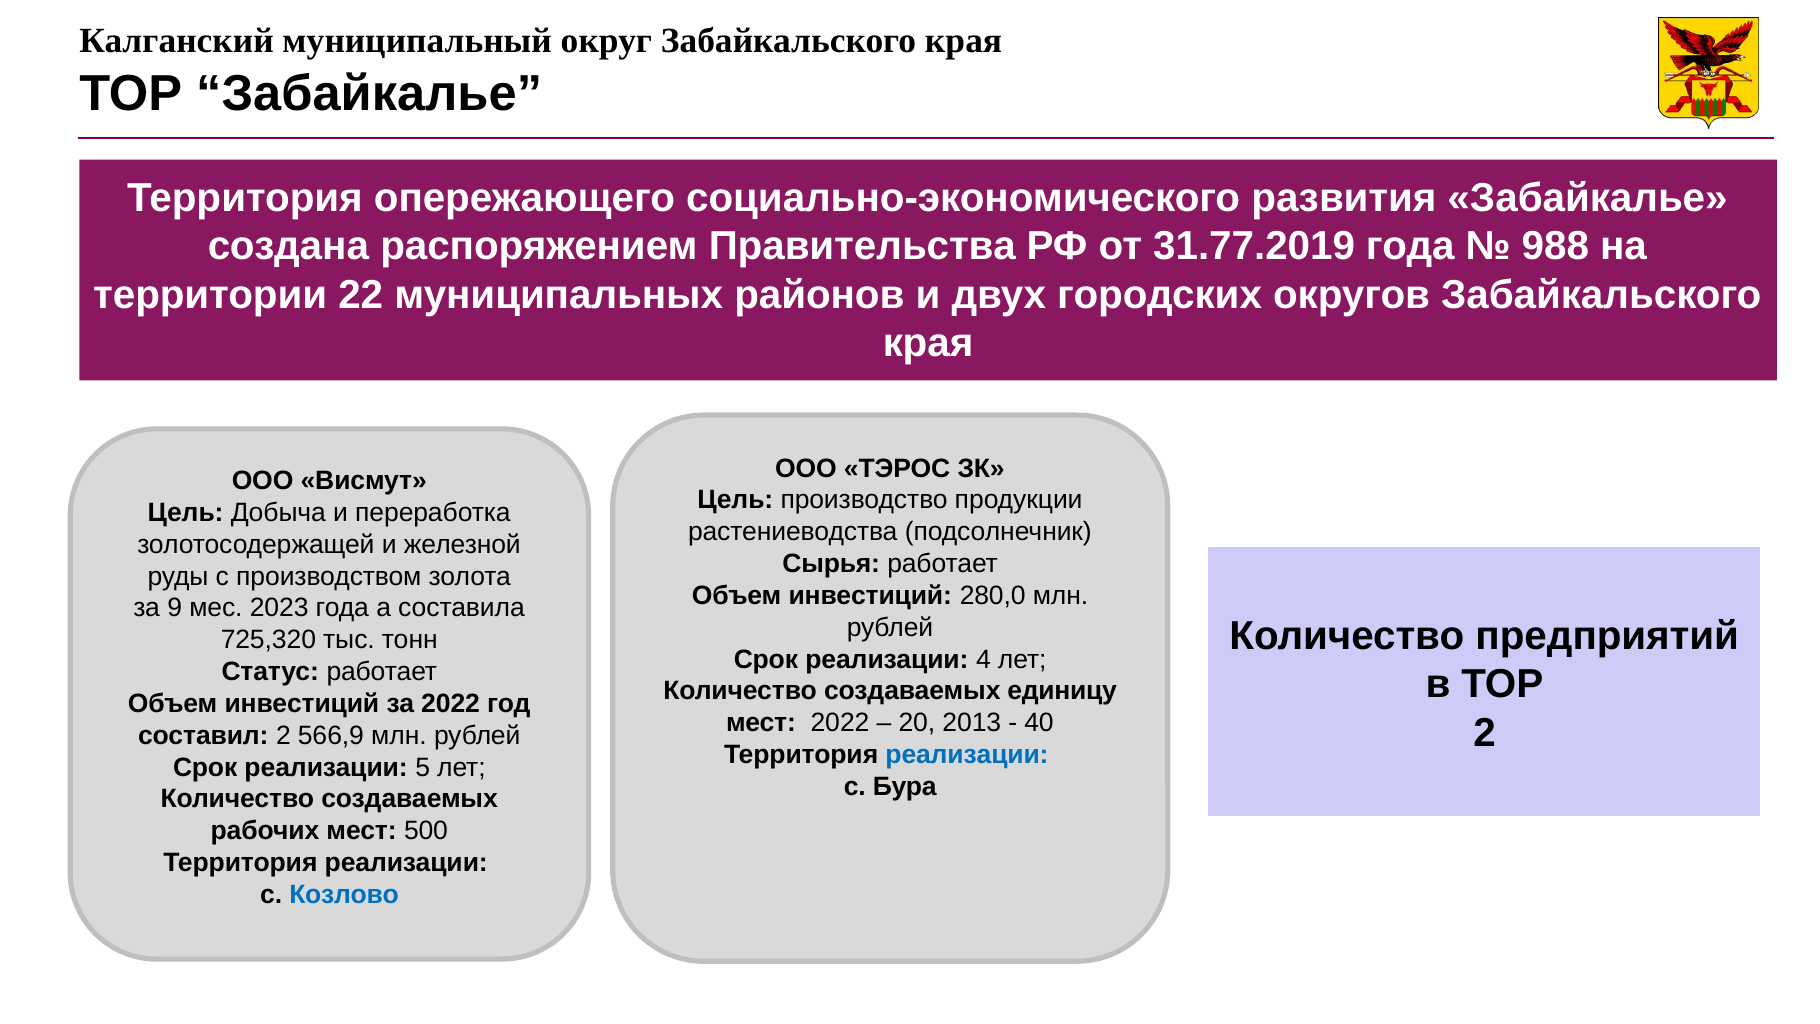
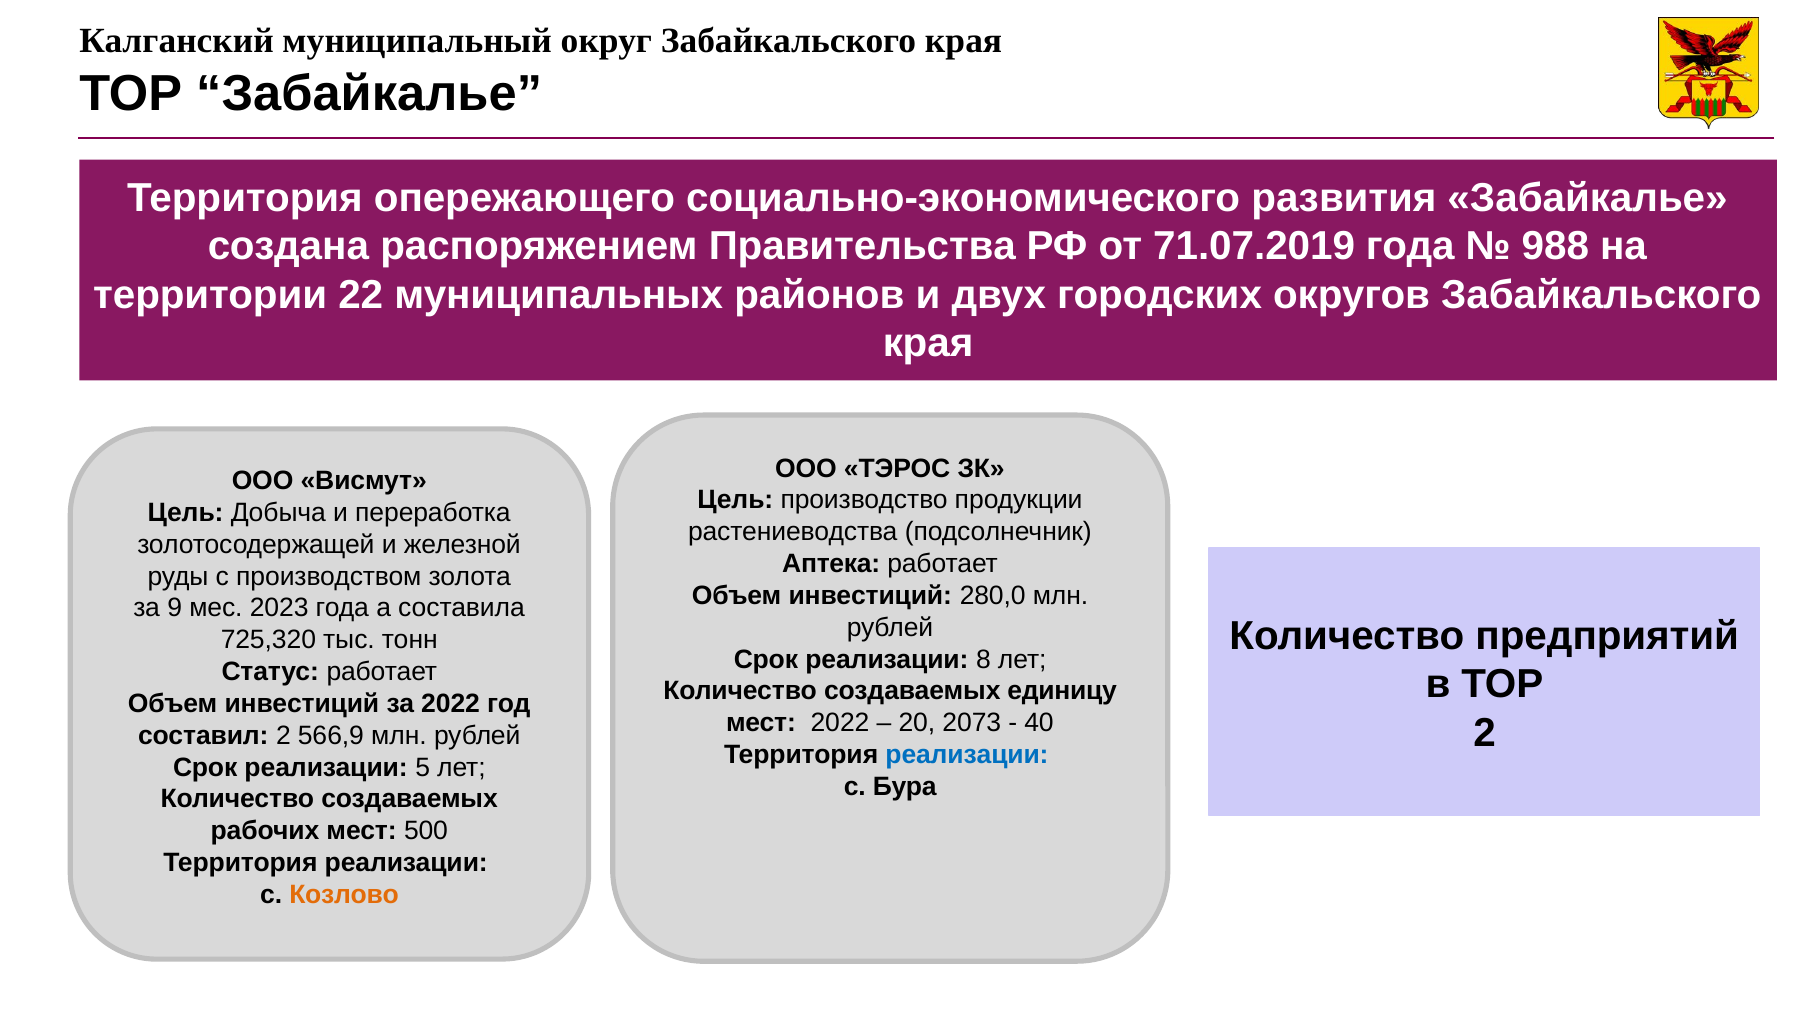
31.77.2019: 31.77.2019 -> 71.07.2019 (1254, 246)
Сырья: Сырья -> Аптека (831, 564)
4: 4 -> 8 (984, 659)
2013: 2013 -> 2073 (972, 723)
Козлово colour: blue -> orange (344, 894)
